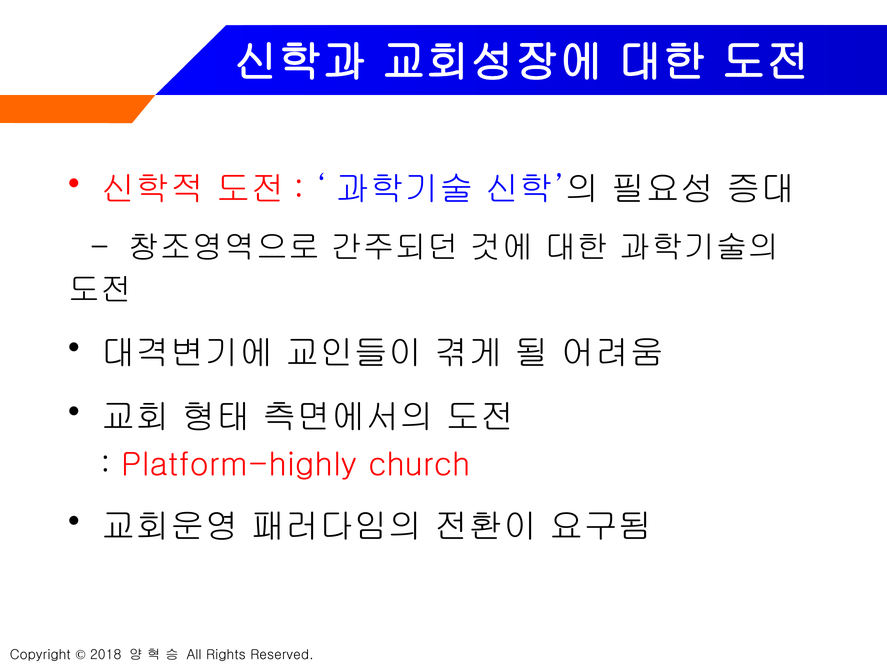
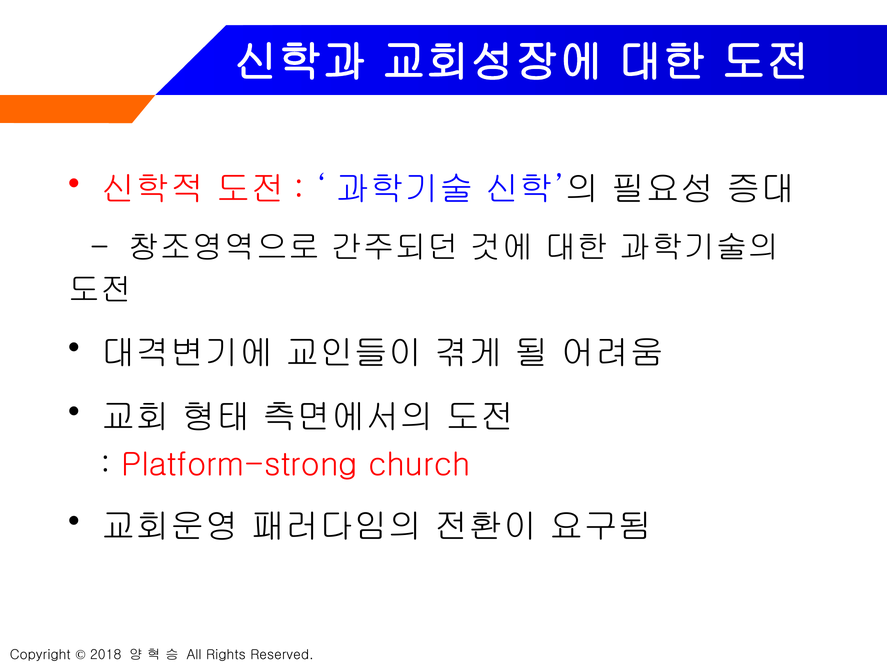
Platform-highly: Platform-highly -> Platform-strong (240, 465)
